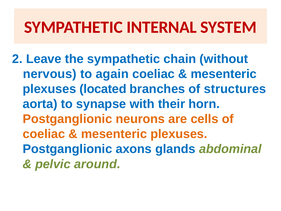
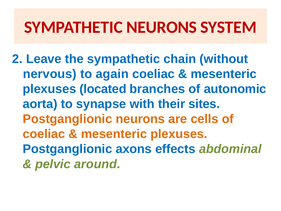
SYMPATHETIC INTERNAL: INTERNAL -> NEURONS (162, 27)
structures: structures -> autonomic (235, 89)
horn: horn -> sites (204, 104)
glands: glands -> effects (175, 149)
